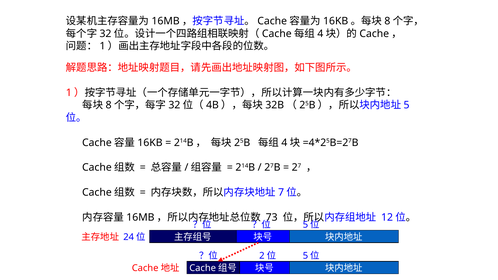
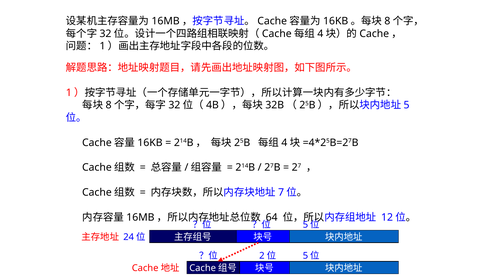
73: 73 -> 64 (272, 217)
